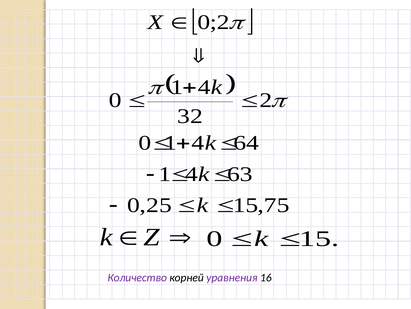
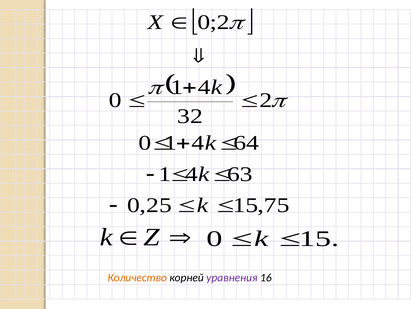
Количество colour: purple -> orange (137, 277)
